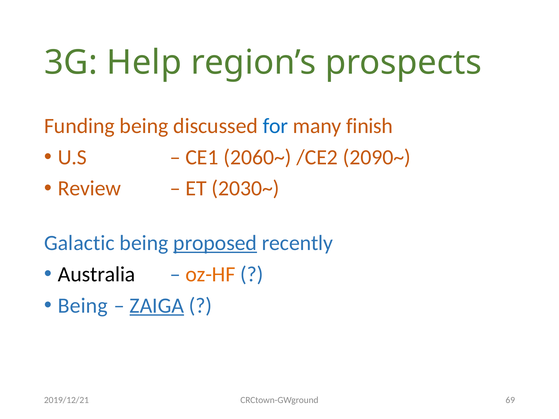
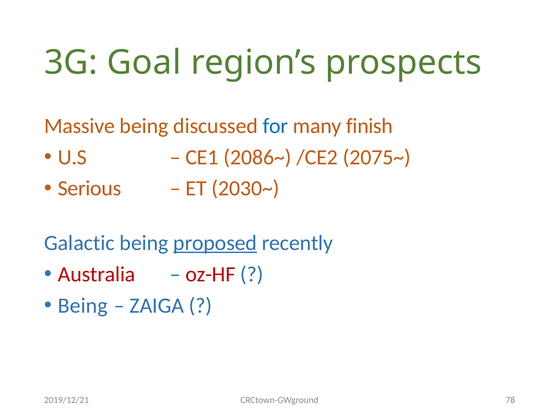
Help: Help -> Goal (144, 63)
Funding: Funding -> Massive (79, 126)
2060~: 2060~ -> 2086~ (257, 157)
2090~: 2090~ -> 2075~ (377, 157)
Review: Review -> Serious (89, 189)
Australia colour: black -> red (97, 275)
oz-HF colour: orange -> red (210, 275)
ZAIGA underline: present -> none (157, 306)
69: 69 -> 78 (510, 400)
